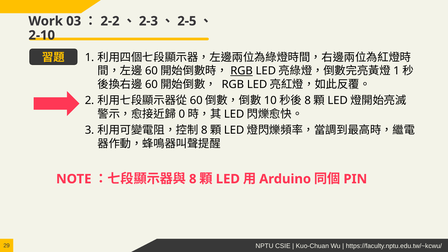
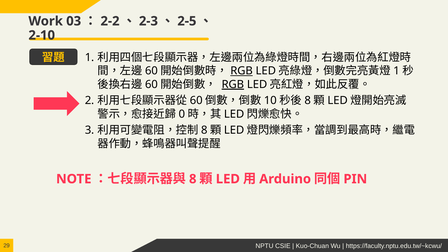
RGB underline: none -> present (233, 84)
